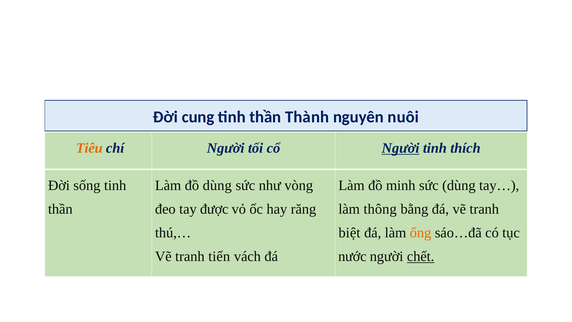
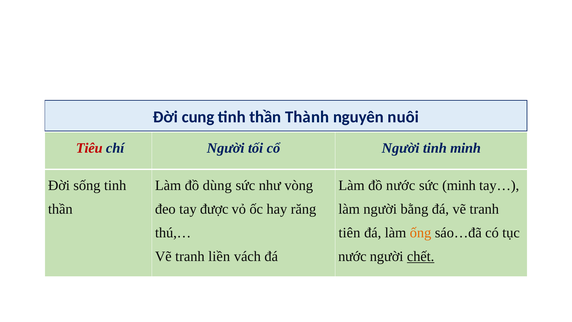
Tiêu colour: orange -> red (89, 148)
Người underline: present -> none (401, 148)
tinh thích: thích -> minh (466, 148)
đồ minh: minh -> nước (401, 185)
sức dùng: dùng -> minh (459, 185)
làm thông: thông -> người (380, 209)
biệt: biệt -> tiên (349, 233)
tiến: tiến -> liền (219, 256)
